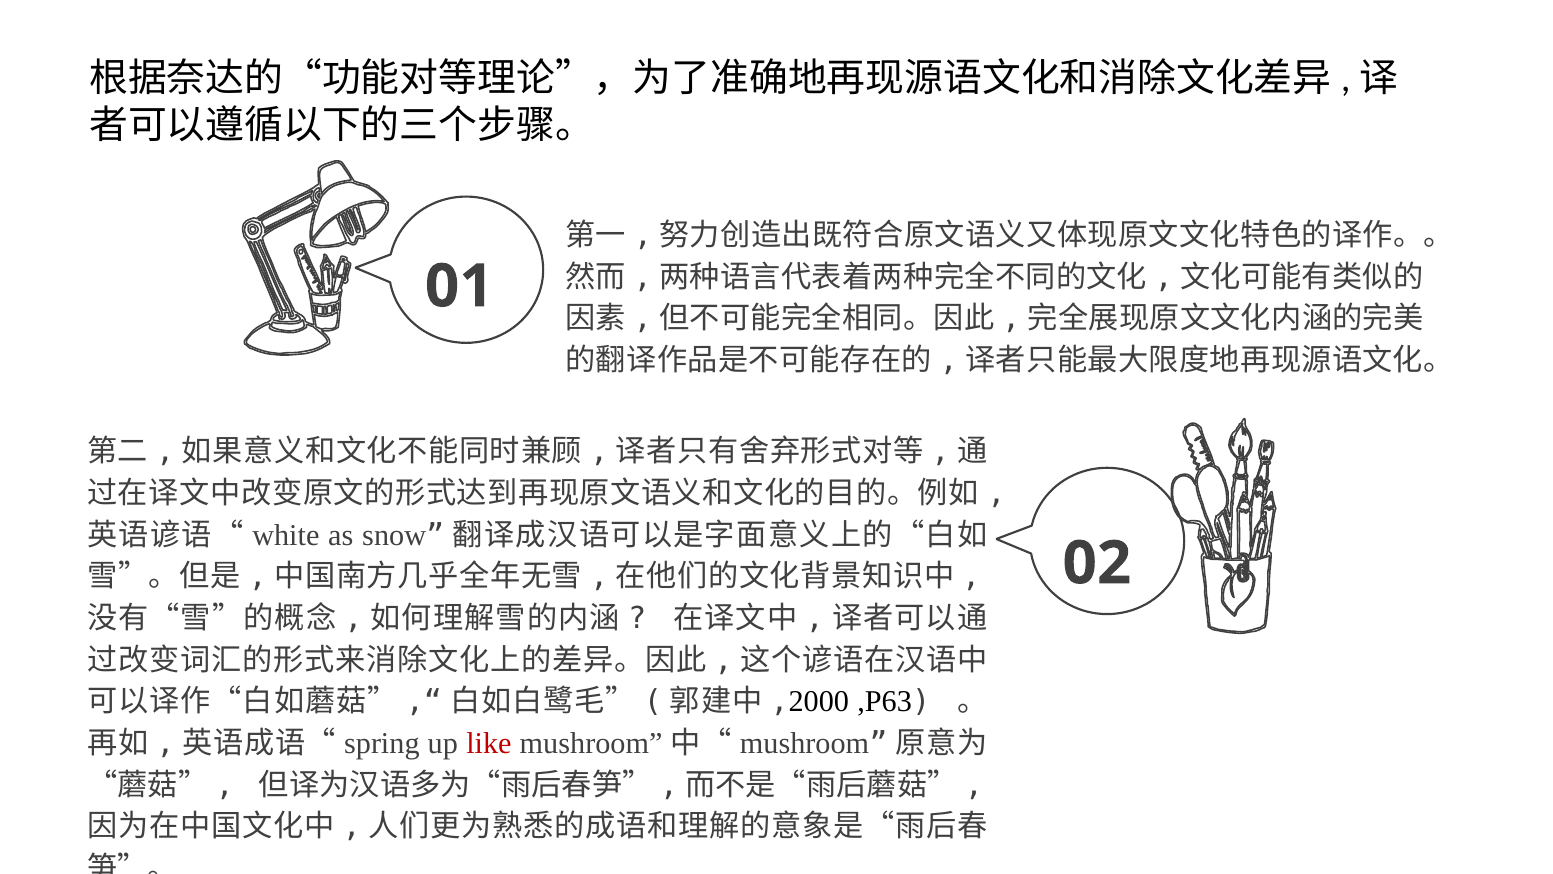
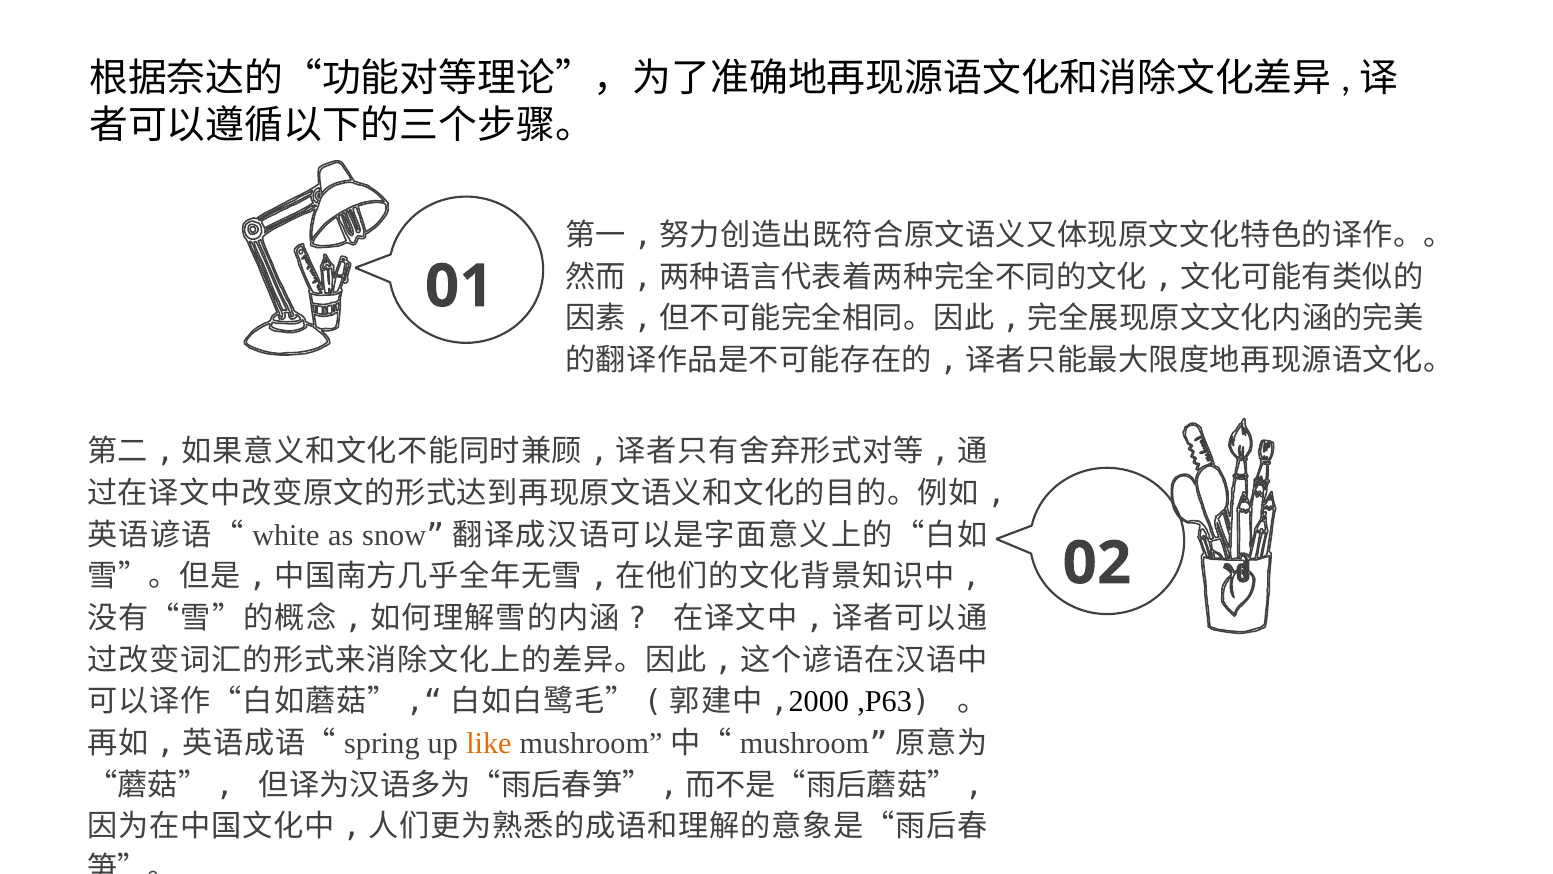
like colour: red -> orange (489, 743)
